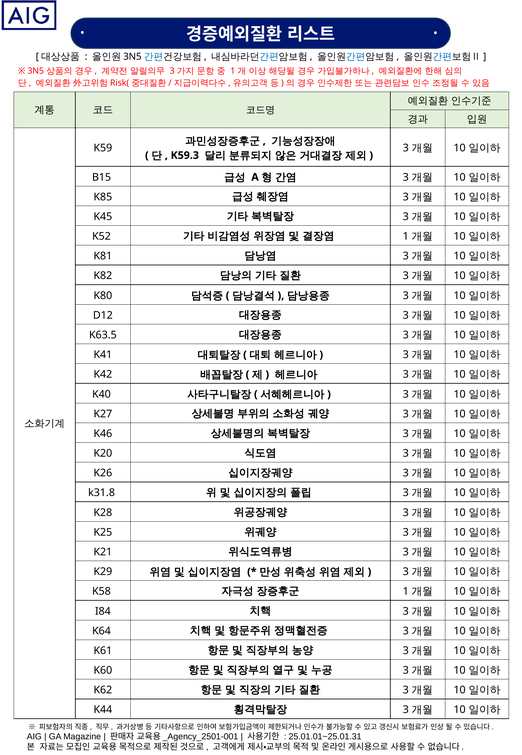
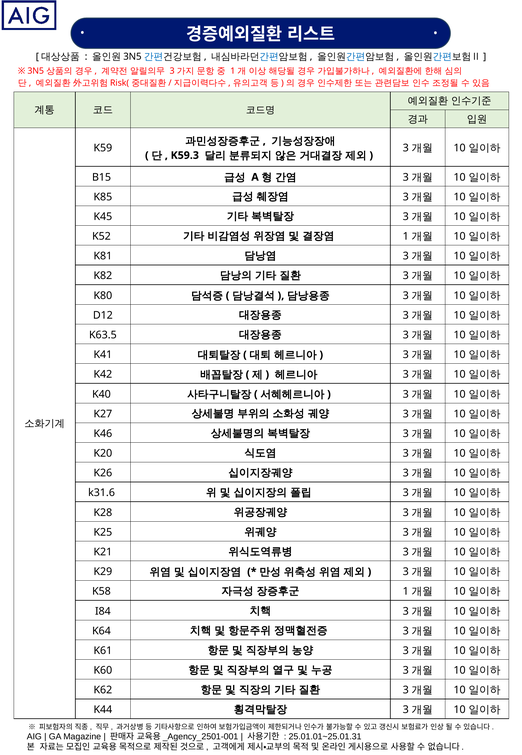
k31.8: k31.8 -> k31.6 (102, 492)
